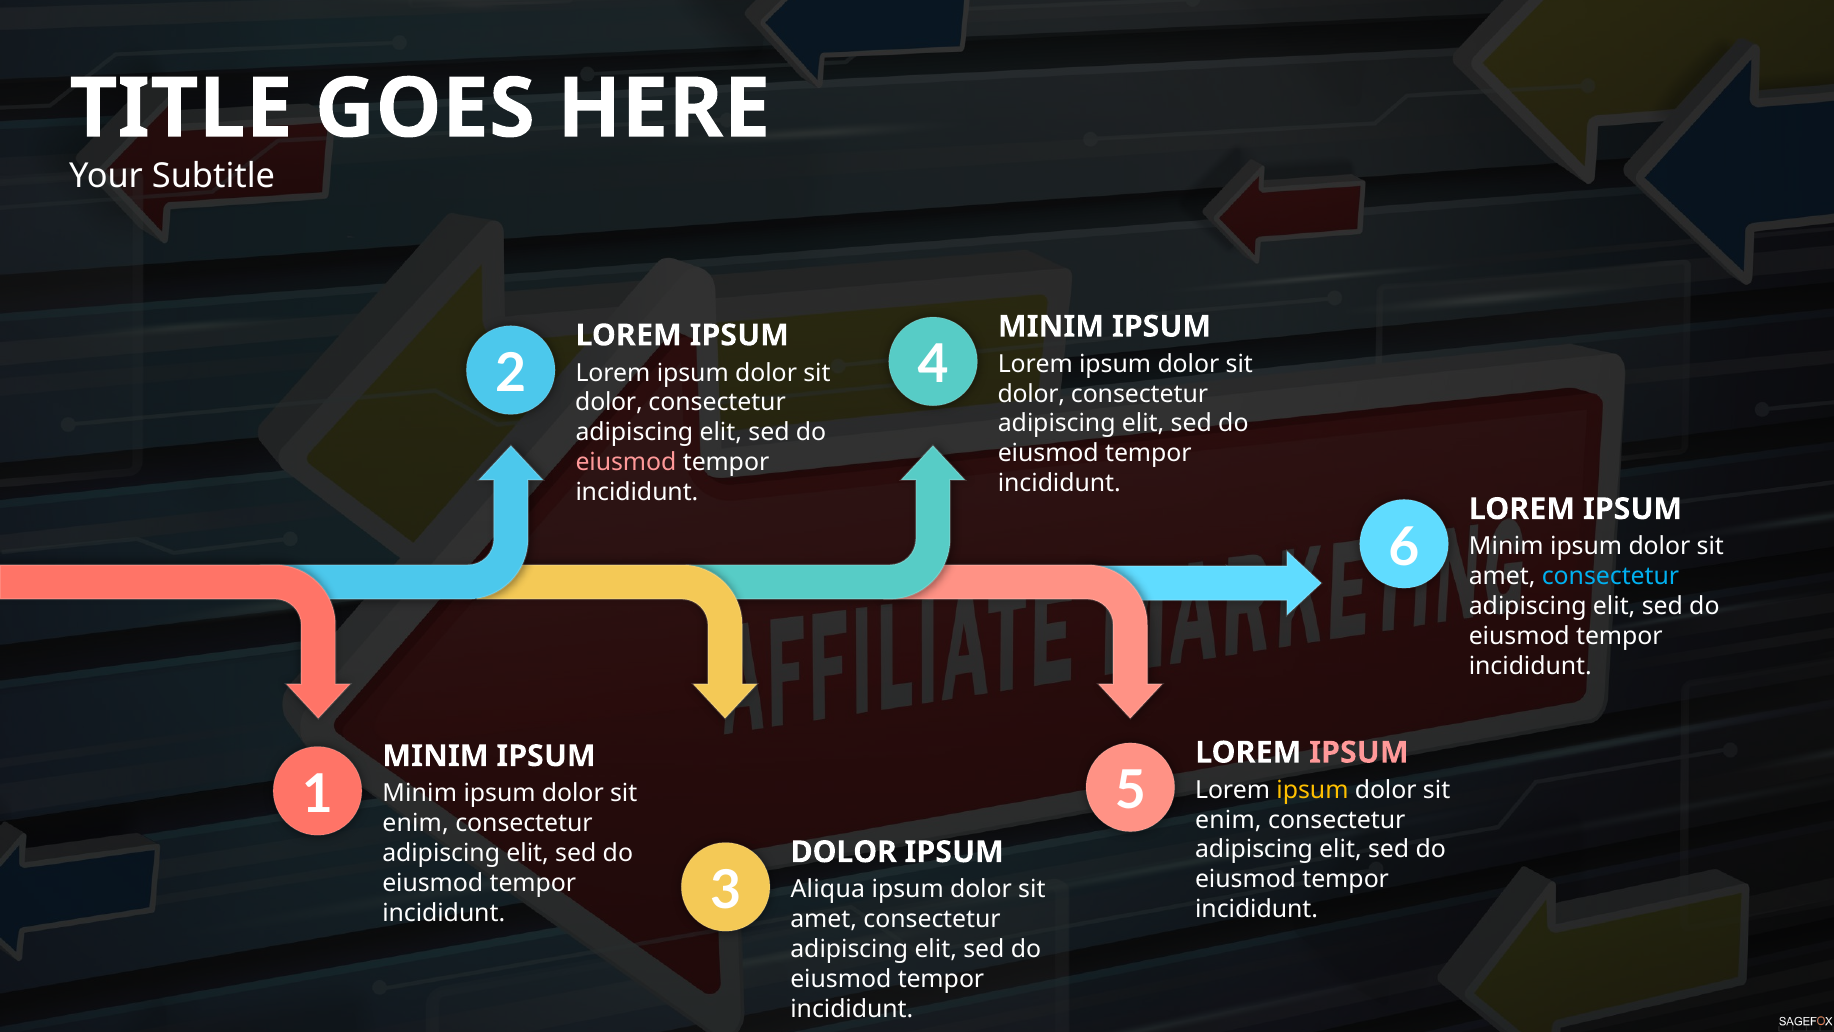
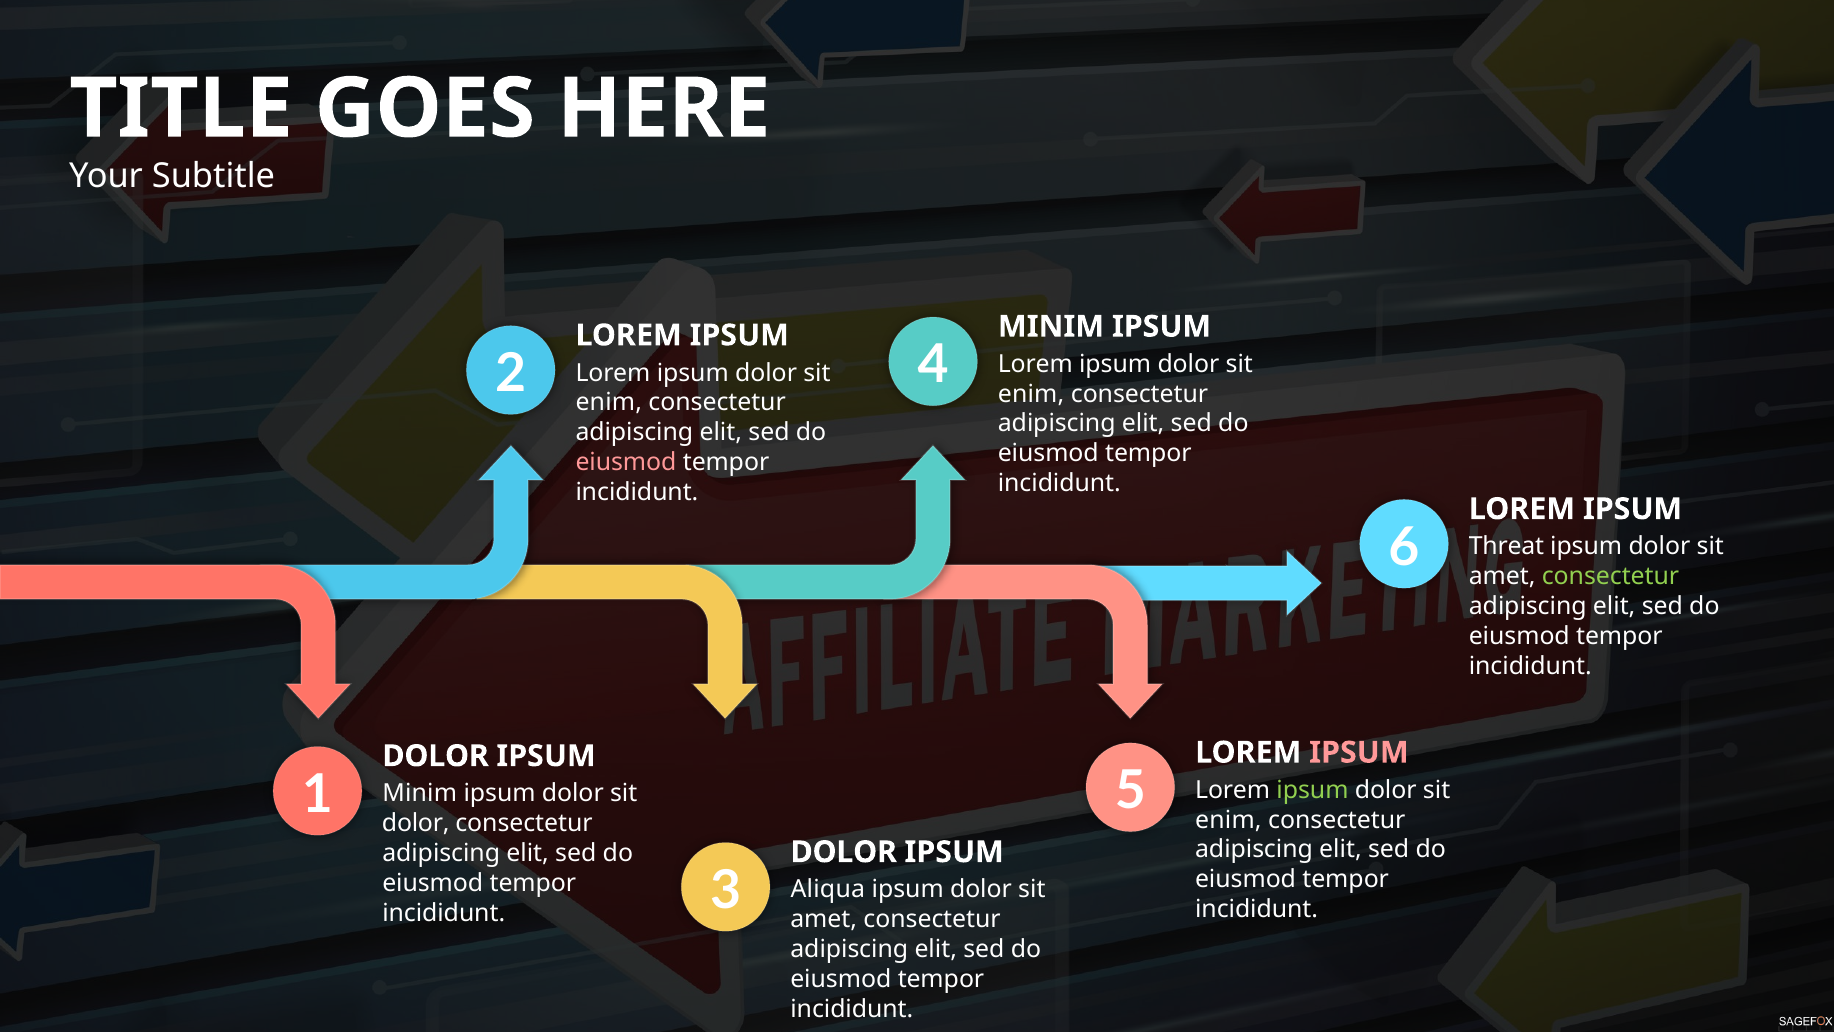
dolor: dolor -> enim (1031, 394)
dolor: dolor -> enim (609, 402)
Minim: Minim -> Threat (1506, 546)
consectetur colour: light blue -> light green (1611, 576)
MINIM: MINIM -> DOLOR (436, 756)
ipsum colour: yellow -> light green (1312, 790)
enim: enim -> dolor (416, 823)
